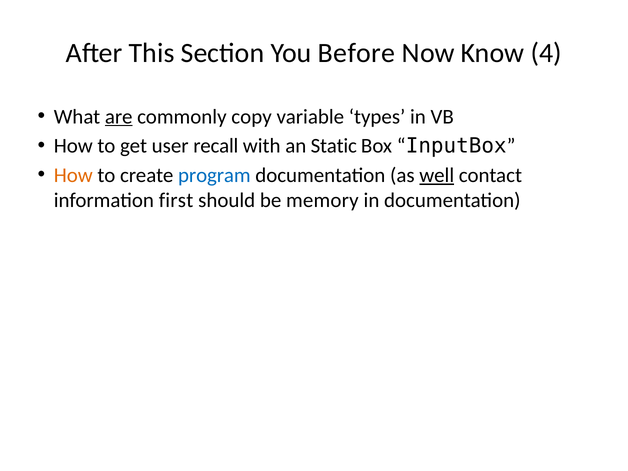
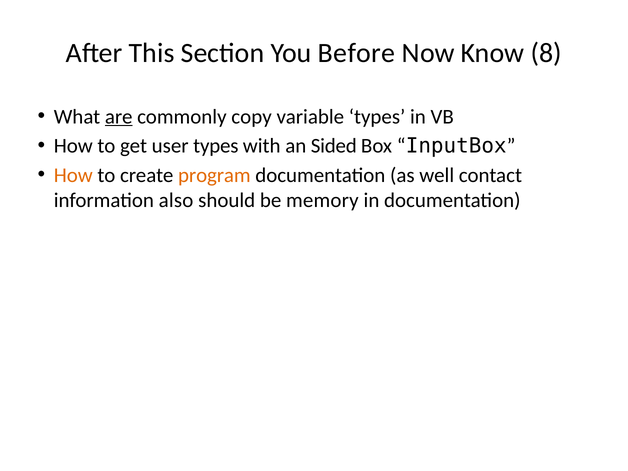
4: 4 -> 8 (546, 53)
user recall: recall -> types (216, 146)
Static: Static -> Sided (334, 146)
program colour: blue -> orange (214, 175)
well underline: present -> none (437, 175)
first: first -> also (176, 200)
